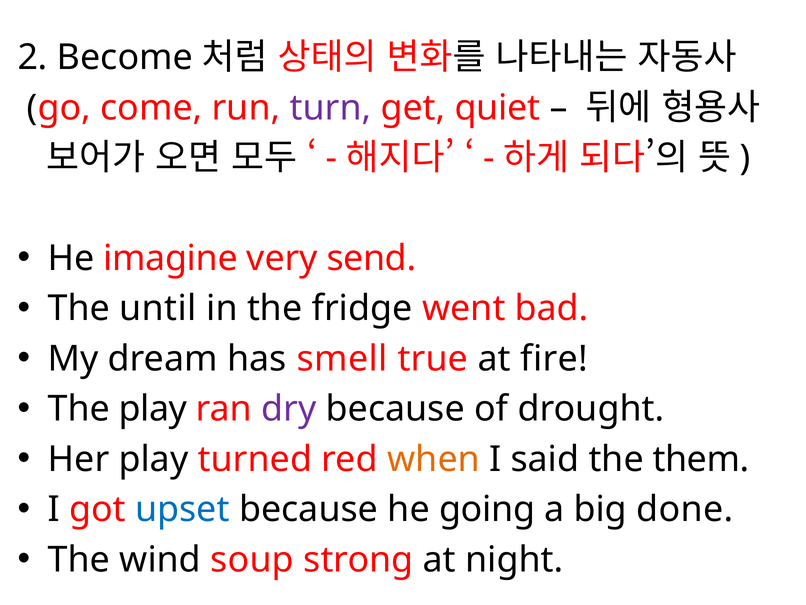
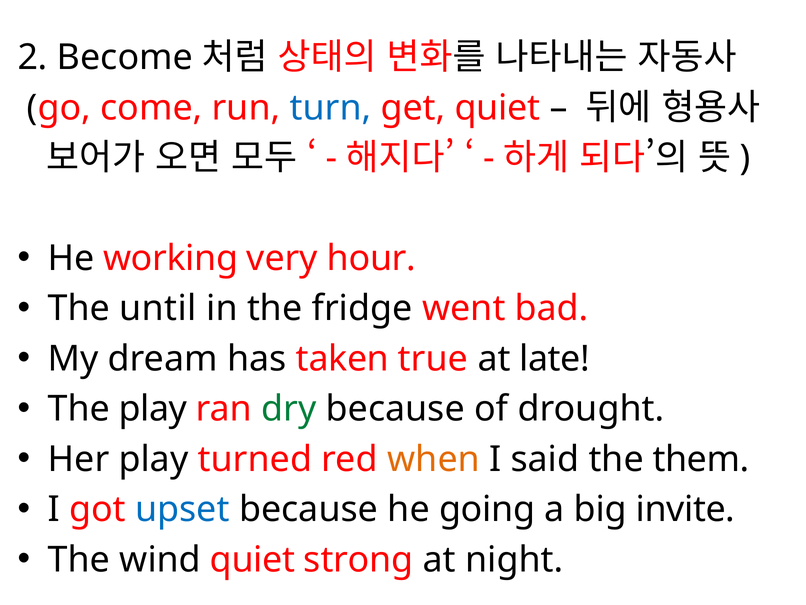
turn colour: purple -> blue (330, 108)
imagine: imagine -> working (171, 258)
send: send -> hour (371, 258)
smell: smell -> taken (342, 359)
fire: fire -> late (555, 359)
dry colour: purple -> green (289, 409)
done: done -> invite (685, 509)
wind soup: soup -> quiet (252, 559)
